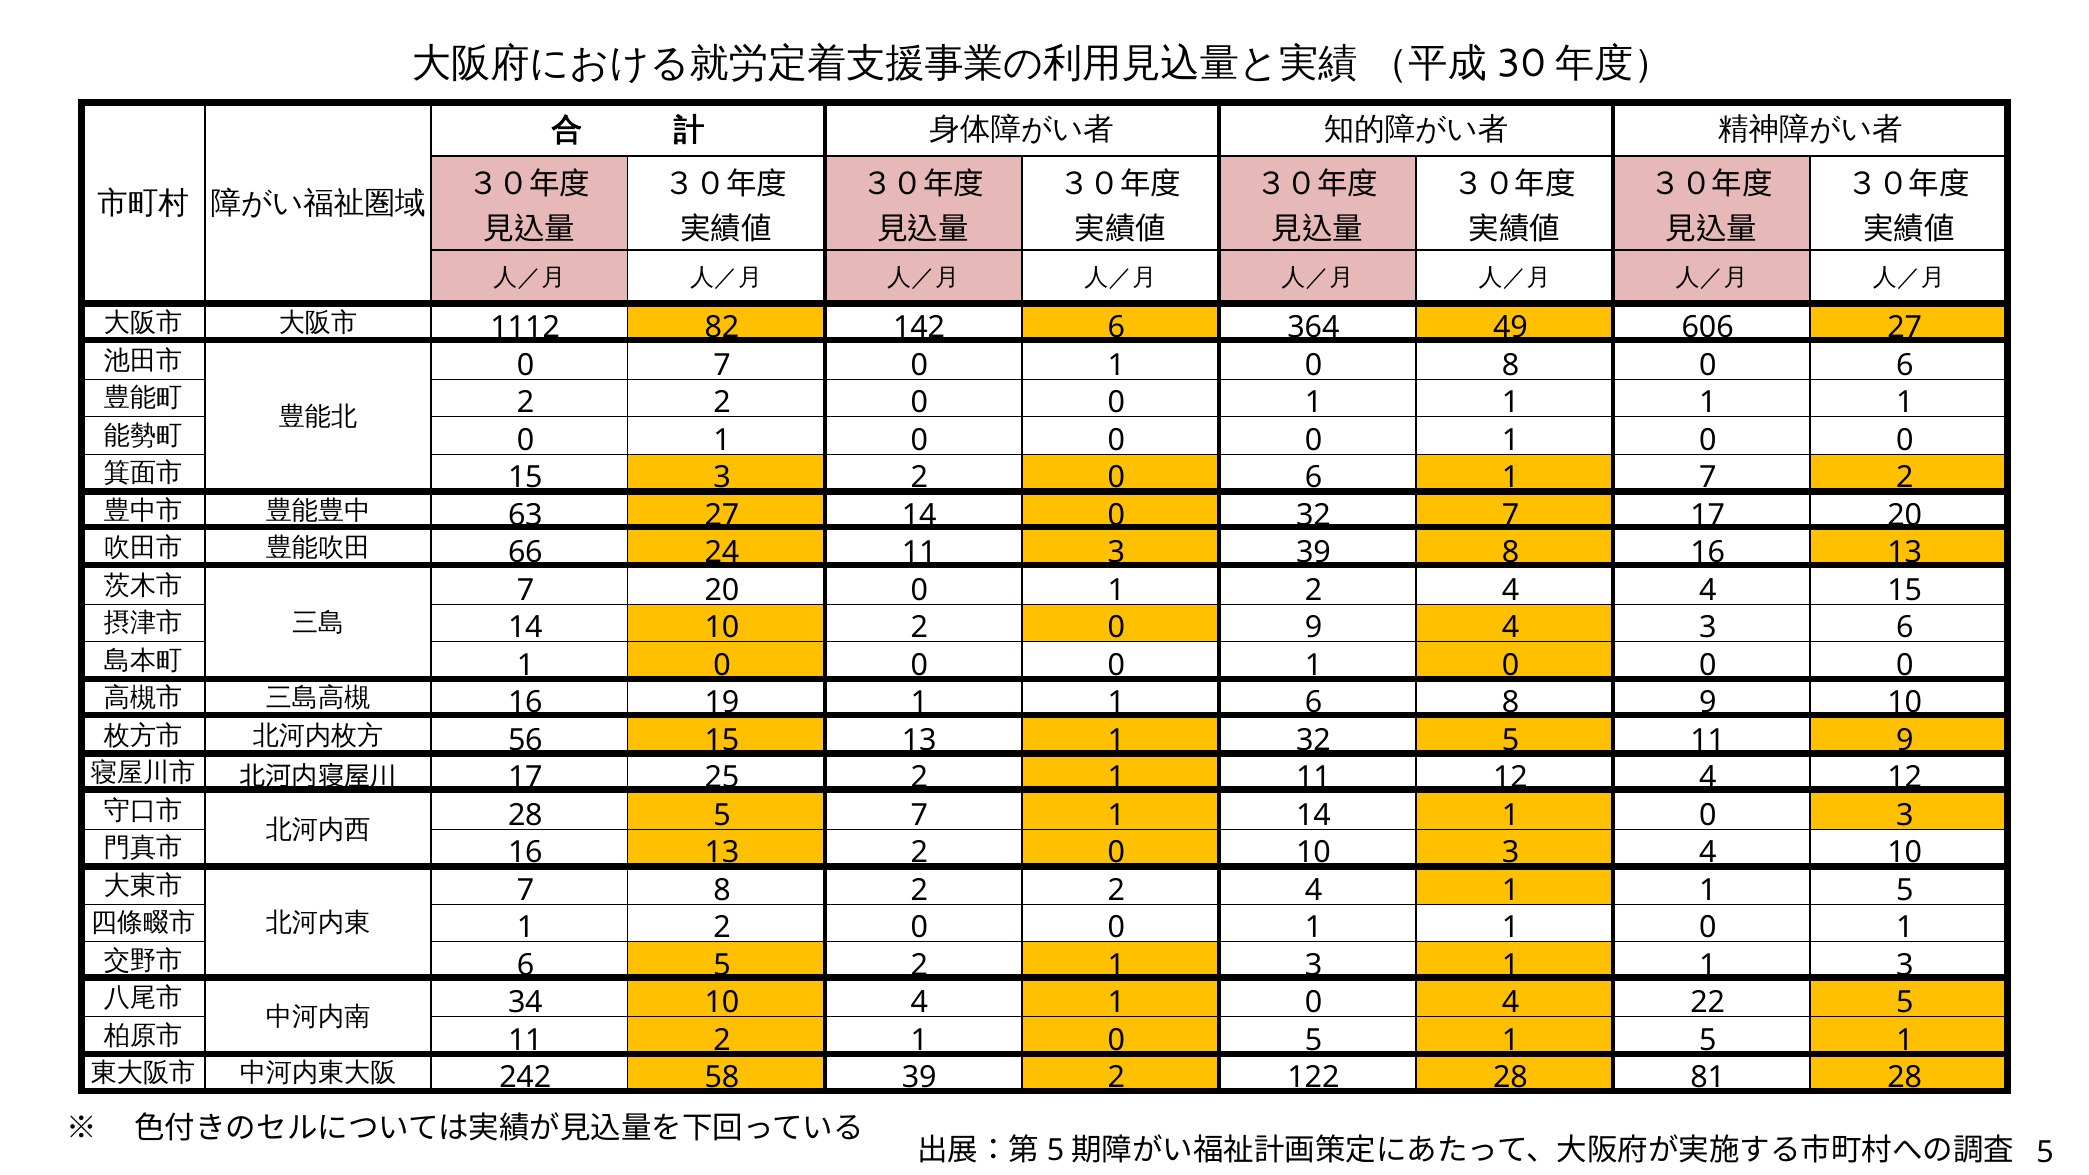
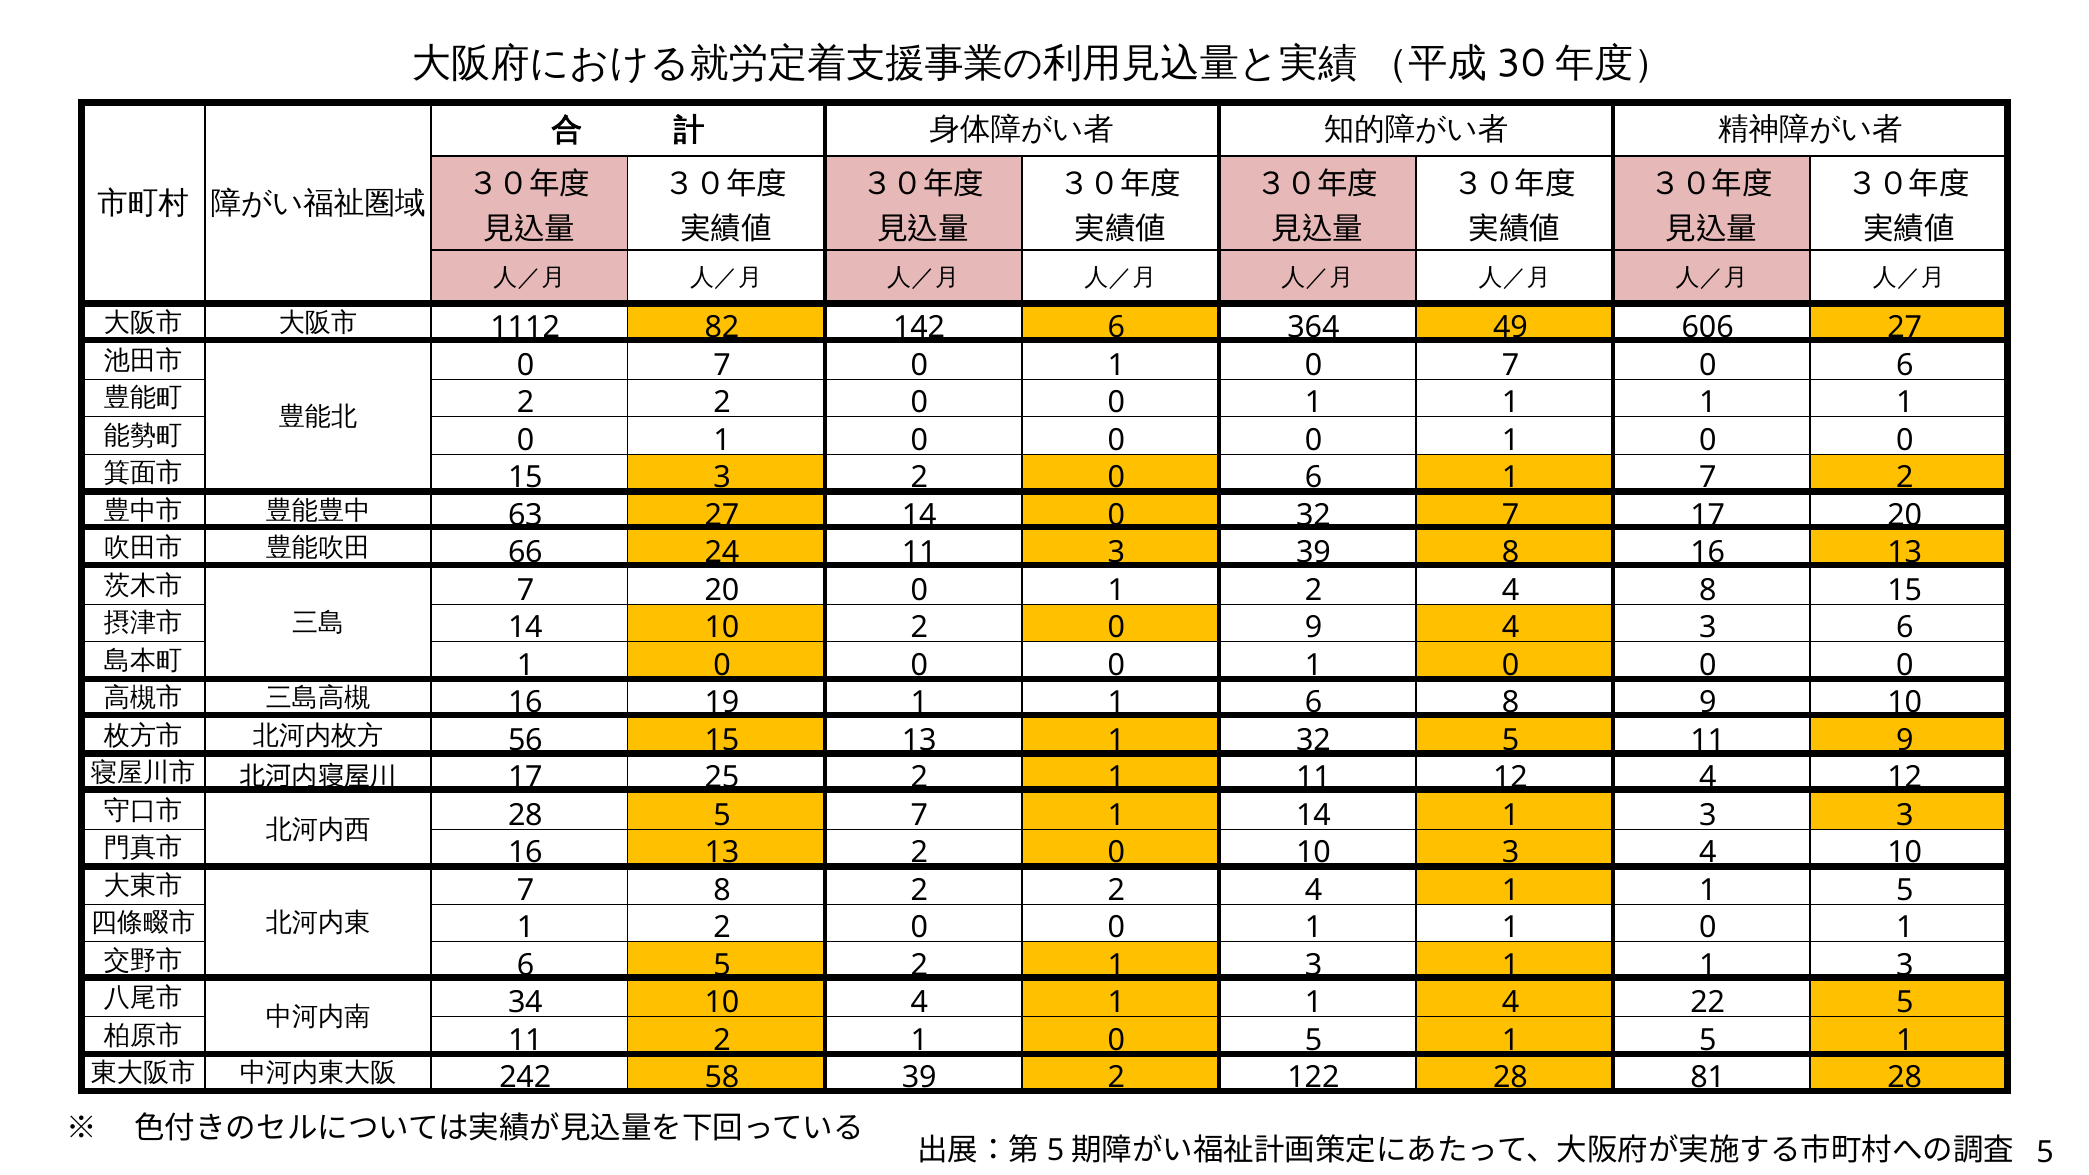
1 0 8: 8 -> 7 (1511, 365)
4: 4 -> 8 (1708, 590)
0: 0 -> 3 (1708, 815)
0: 0 -> 1 (1314, 1003)
